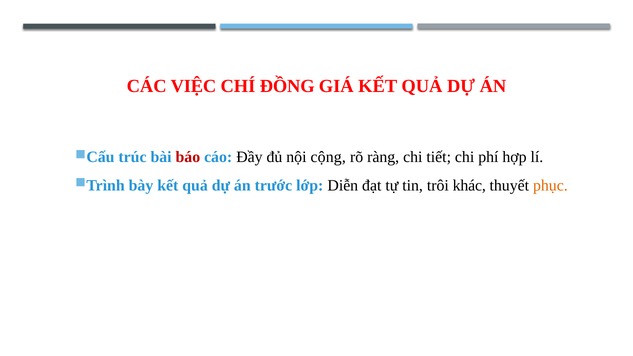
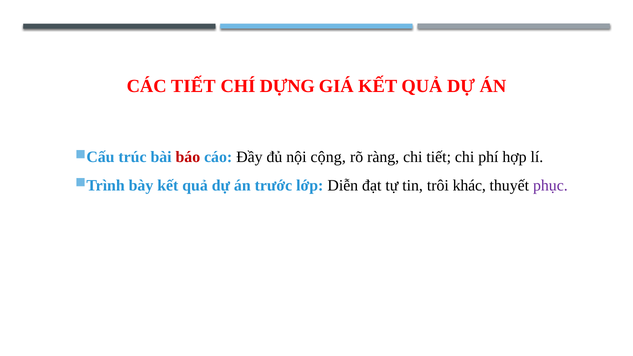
CÁC VIỆC: VIỆC -> TIẾT (193, 86)
ĐỒNG: ĐỒNG -> DỰNG (287, 86)
phục colour: orange -> purple (550, 185)
